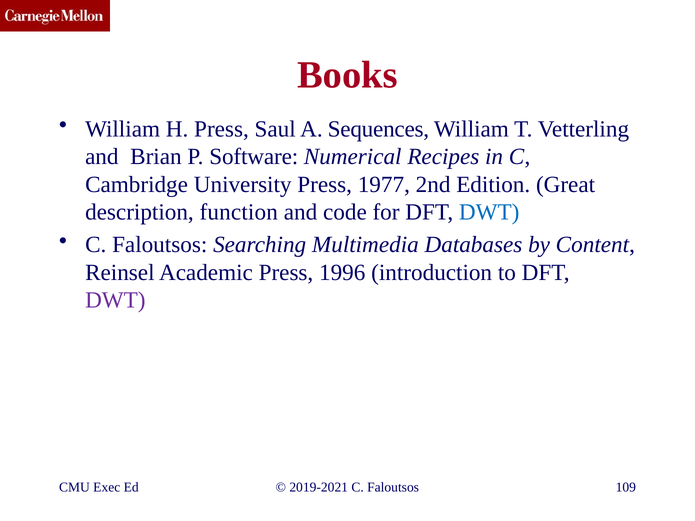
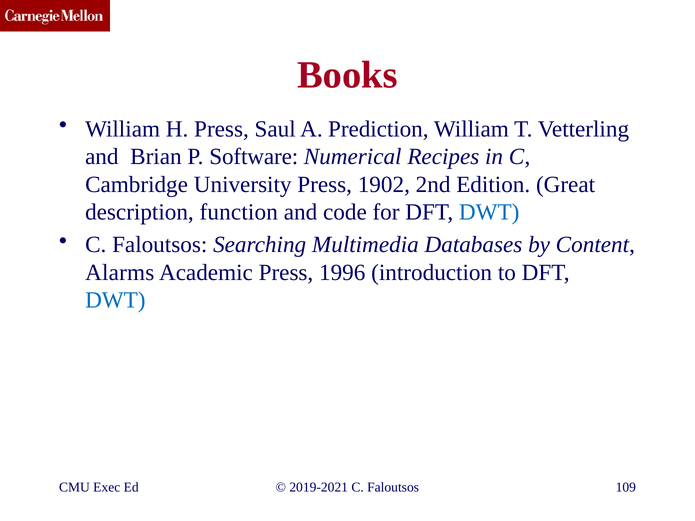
Sequences: Sequences -> Prediction (378, 129)
1977: 1977 -> 1902 (384, 185)
Reinsel: Reinsel -> Alarms (120, 273)
DWT colour: purple -> blue (115, 300)
